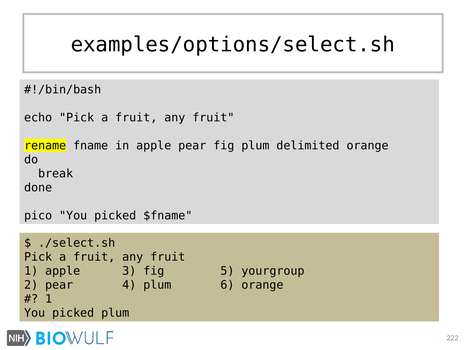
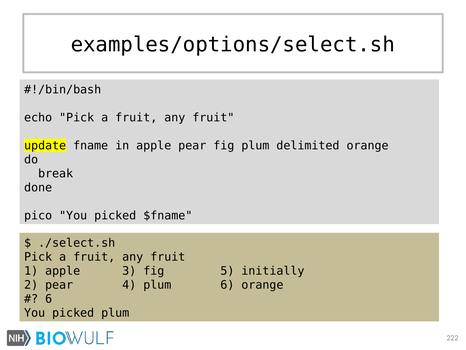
rename: rename -> update (45, 145)
yourgroup: yourgroup -> initially (273, 270)
1: 1 -> 6 (49, 298)
